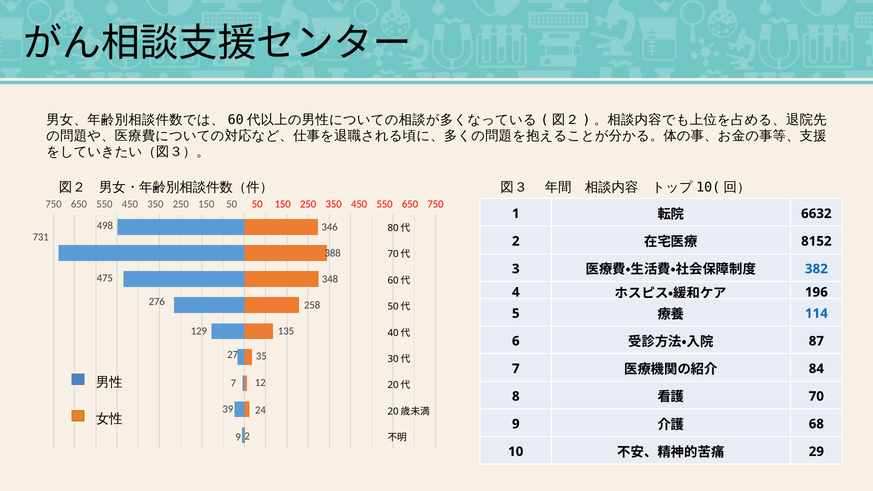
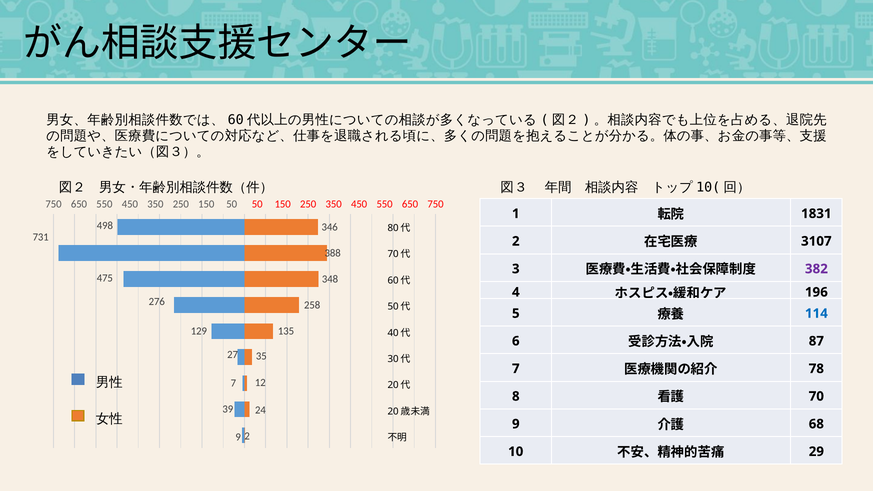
6632: 6632 -> 1831 (816, 214)
8152: 8152 -> 3107 (816, 241)
382 colour: blue -> purple (816, 269)
84: 84 -> 78 (816, 369)
